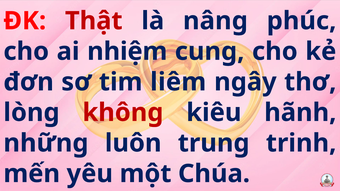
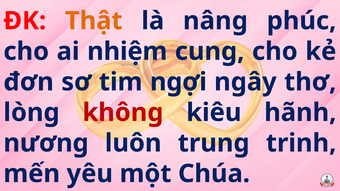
Thật colour: red -> orange (94, 21)
liêm: liêm -> ngợi (178, 82)
những: những -> nương (46, 143)
